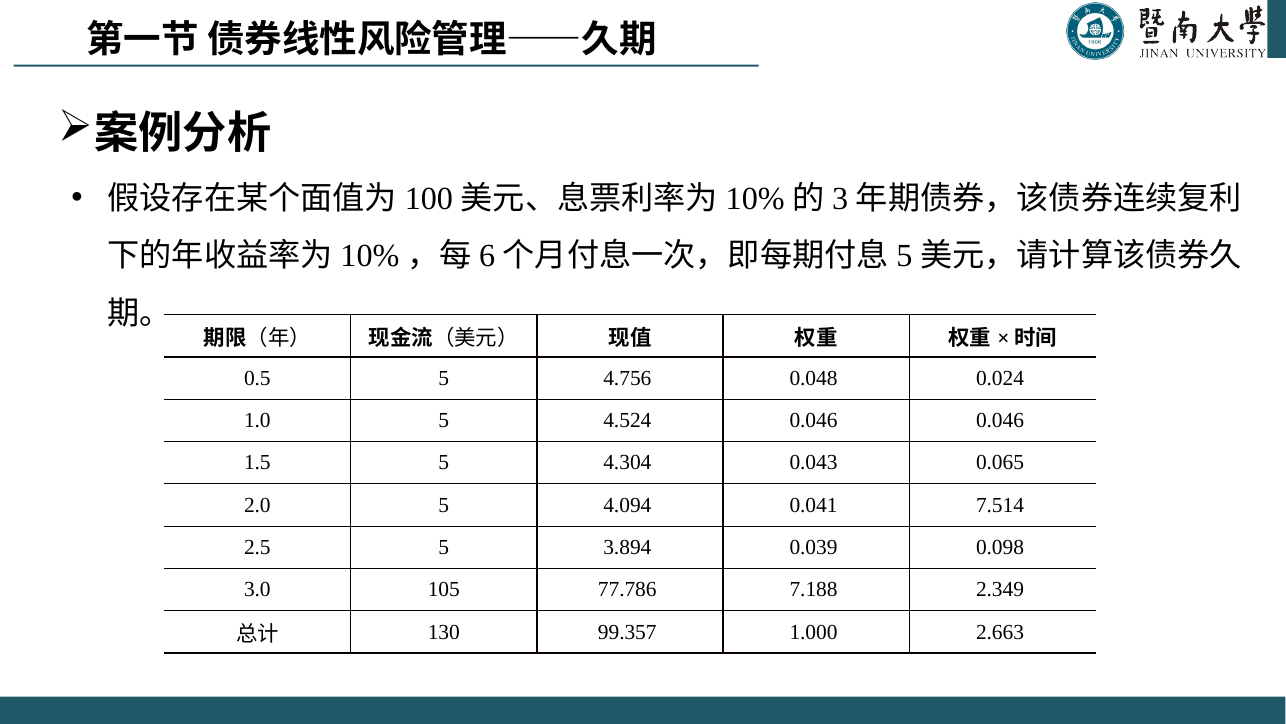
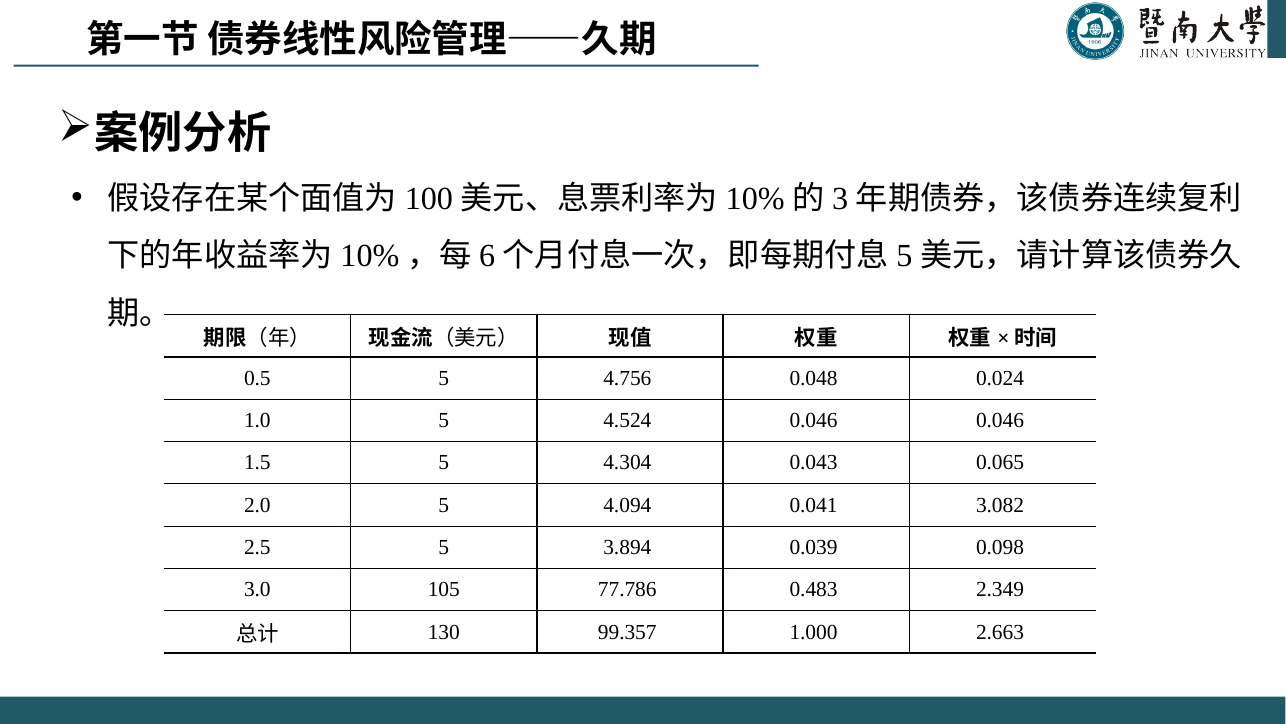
7.514: 7.514 -> 3.082 (1000, 505)
7.188: 7.188 -> 0.483 (814, 589)
